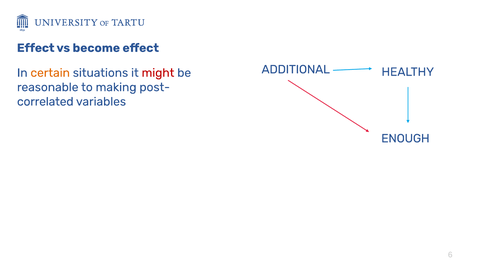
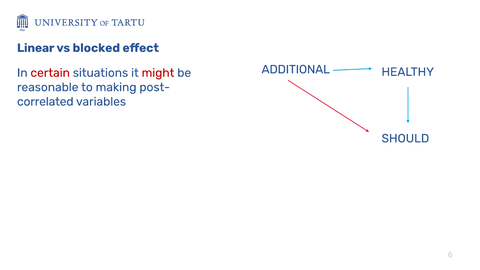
Effect: Effect -> Linear (36, 48)
become: become -> blocked (96, 48)
certain colour: orange -> red (50, 73)
ENOUGH: ENOUGH -> SHOULD (405, 138)
